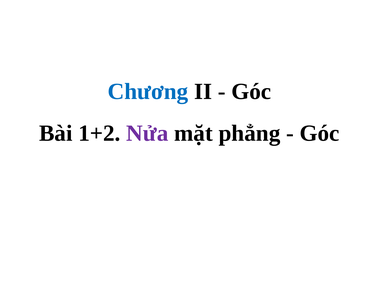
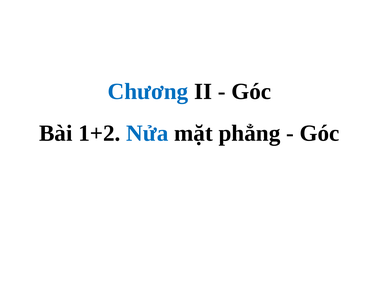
Nửa colour: purple -> blue (147, 133)
